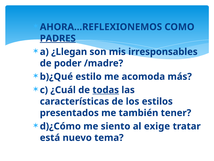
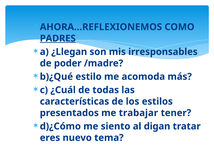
todas underline: present -> none (106, 90)
también: también -> trabajar (138, 113)
exige: exige -> digan (157, 126)
está: está -> eres (50, 137)
